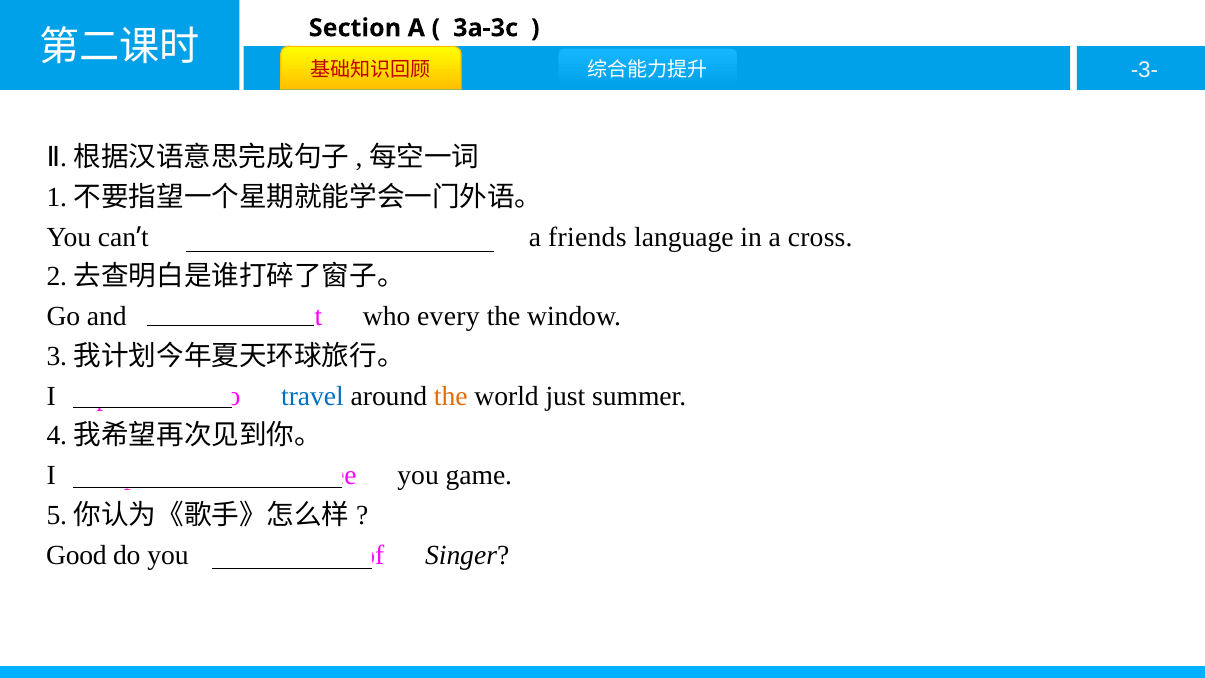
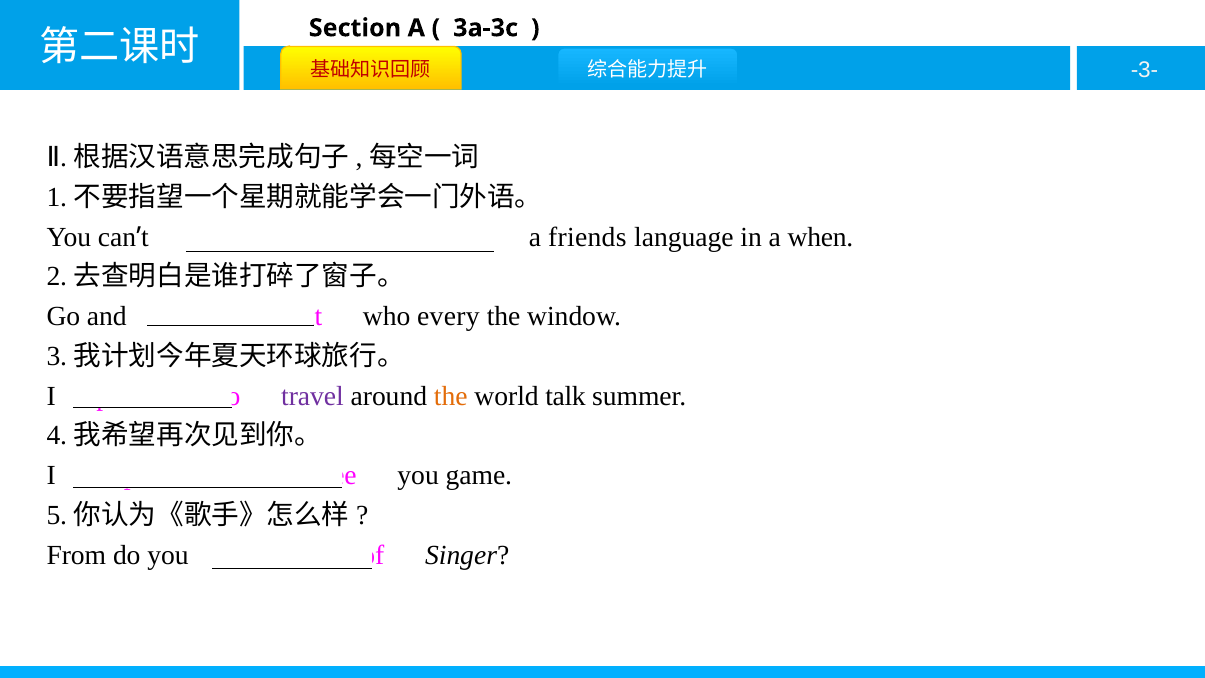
cross: cross -> when (820, 237)
travel colour: blue -> purple (312, 396)
just: just -> talk (566, 396)
Good: Good -> From (76, 555)
